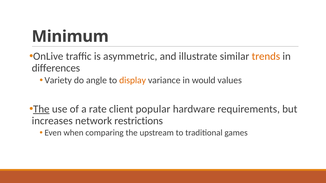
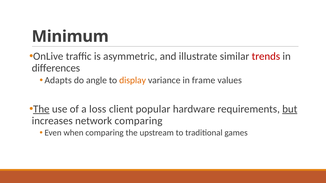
trends colour: orange -> red (266, 56)
Variety: Variety -> Adapts (58, 80)
would: would -> frame (204, 80)
rate: rate -> loss (98, 109)
but underline: none -> present (290, 109)
network restrictions: restrictions -> comparing (139, 121)
